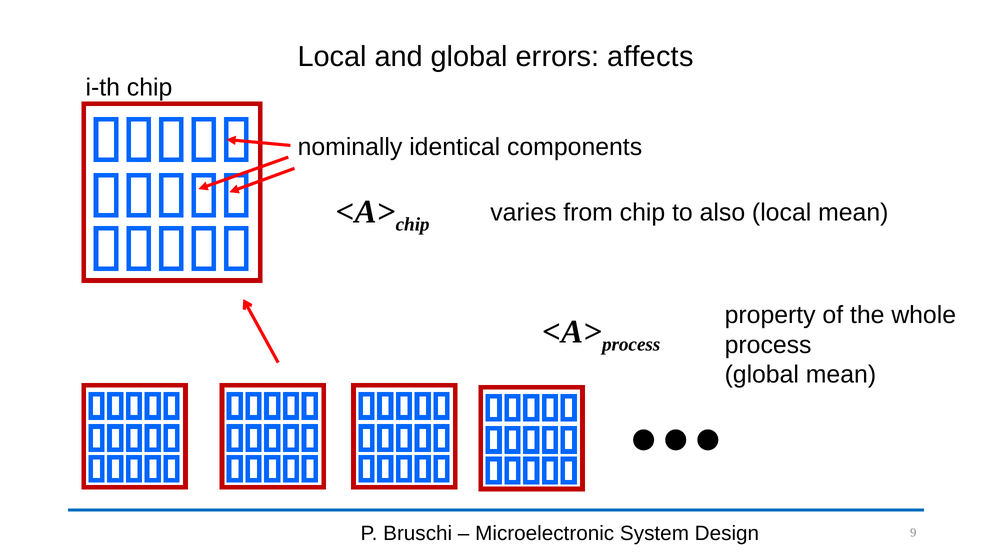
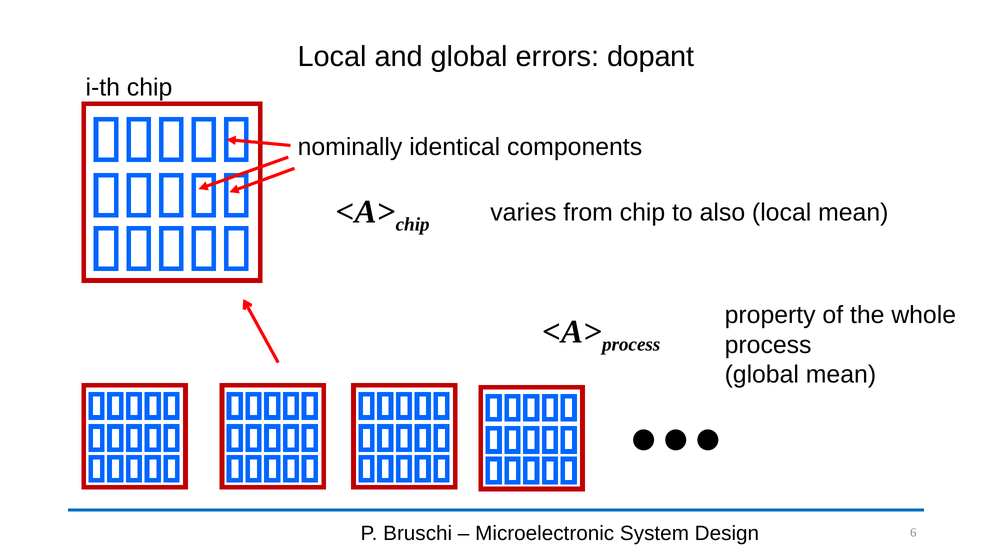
affects: affects -> dopant (651, 56)
9: 9 -> 6 (913, 533)
